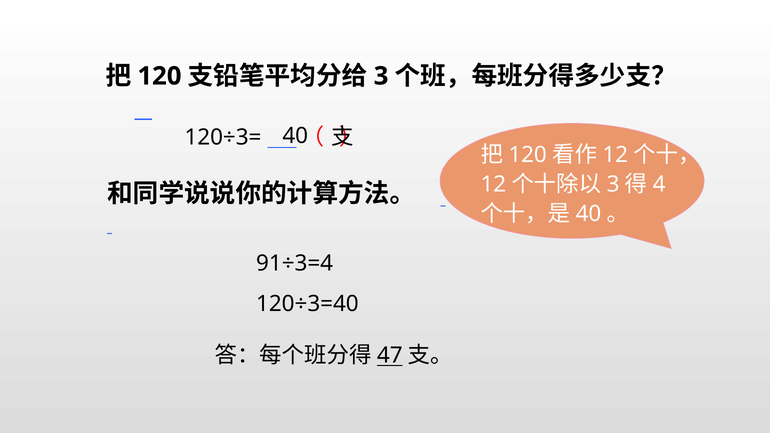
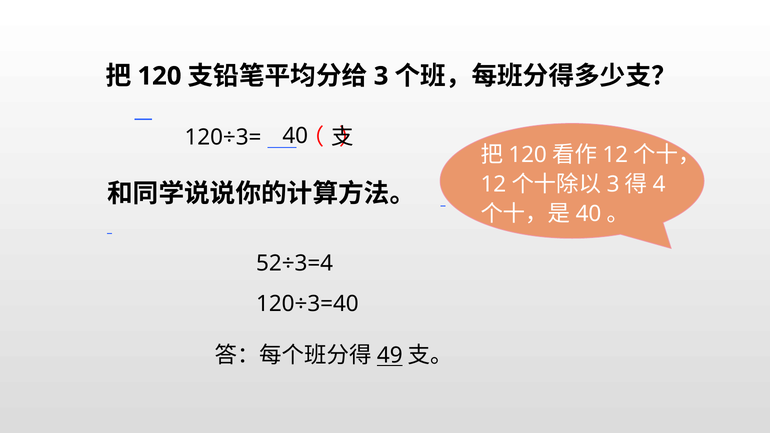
91÷3=4: 91÷3=4 -> 52÷3=4 (295, 264)
47: 47 -> 49 (390, 355)
